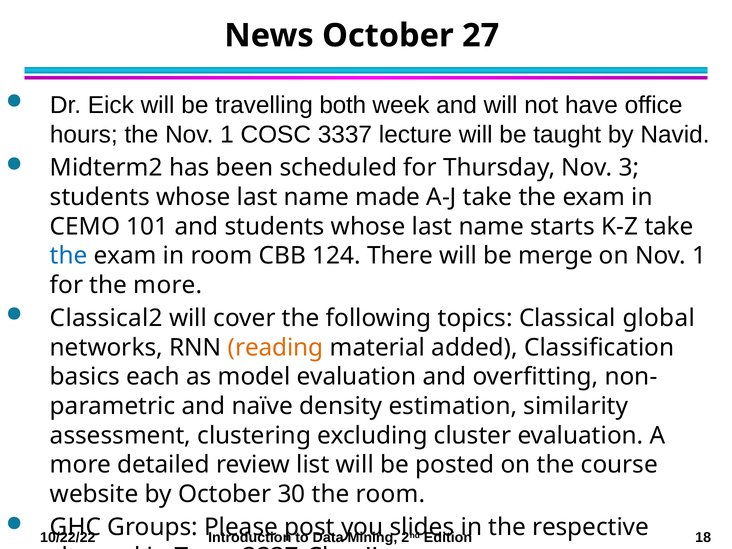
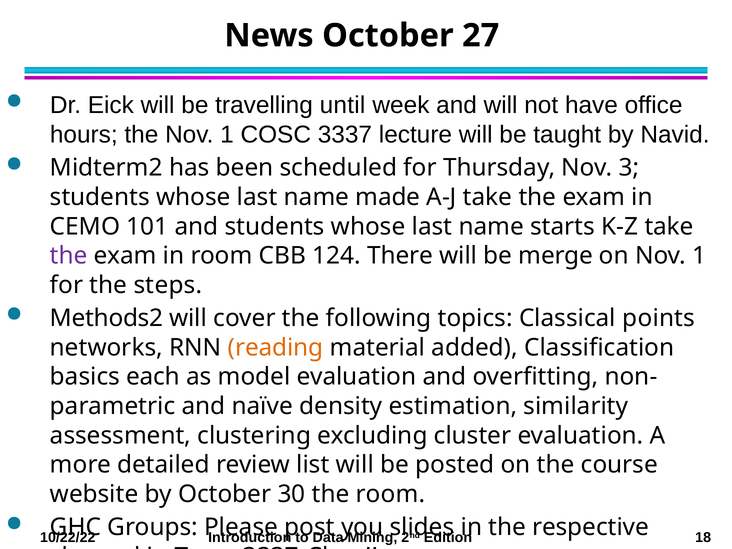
both: both -> until (343, 105)
the colour: blue -> purple (69, 256)
the more: more -> steps (168, 285)
Classical2: Classical2 -> Methods2 (106, 318)
global: global -> points (659, 318)
